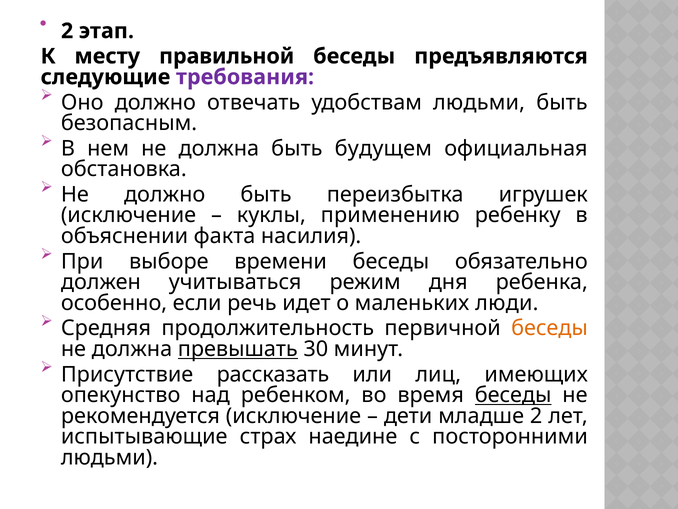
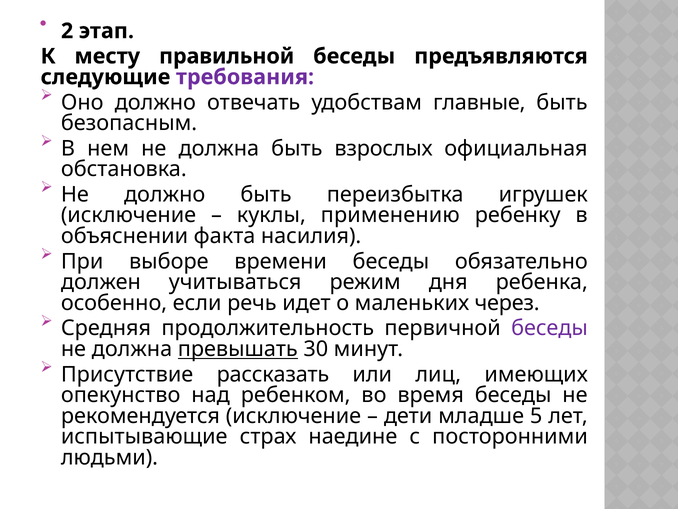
удобствам людьми: людьми -> главные (479, 102)
будущем: будущем -> взрослых (384, 148)
люди: люди -> через (507, 303)
беседы colour: orange -> purple (550, 328)
беседы underline: present -> none (513, 395)
младше 2: 2 -> 5 (536, 416)
